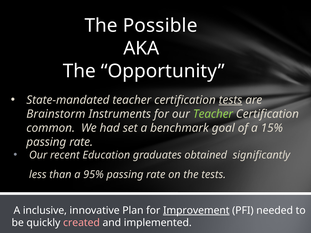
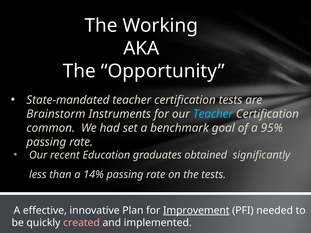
Possible: Possible -> Working (160, 26)
tests underline: present -> none (231, 100)
Teacher colour: light green -> light blue (213, 114)
15%: 15% -> 95% (272, 128)
95%: 95% -> 14% (93, 175)
inclusive: inclusive -> effective (45, 211)
